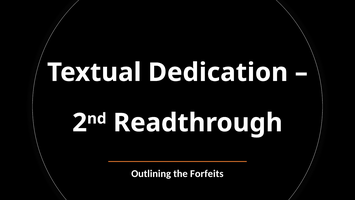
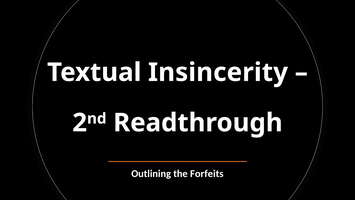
Dedication: Dedication -> Insincerity (218, 72)
